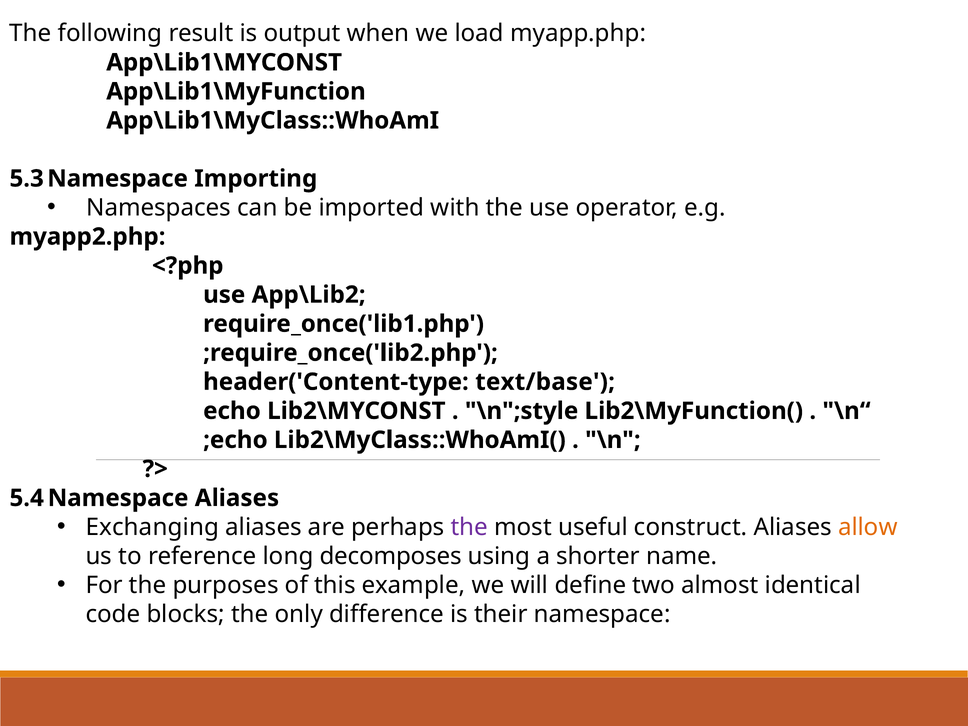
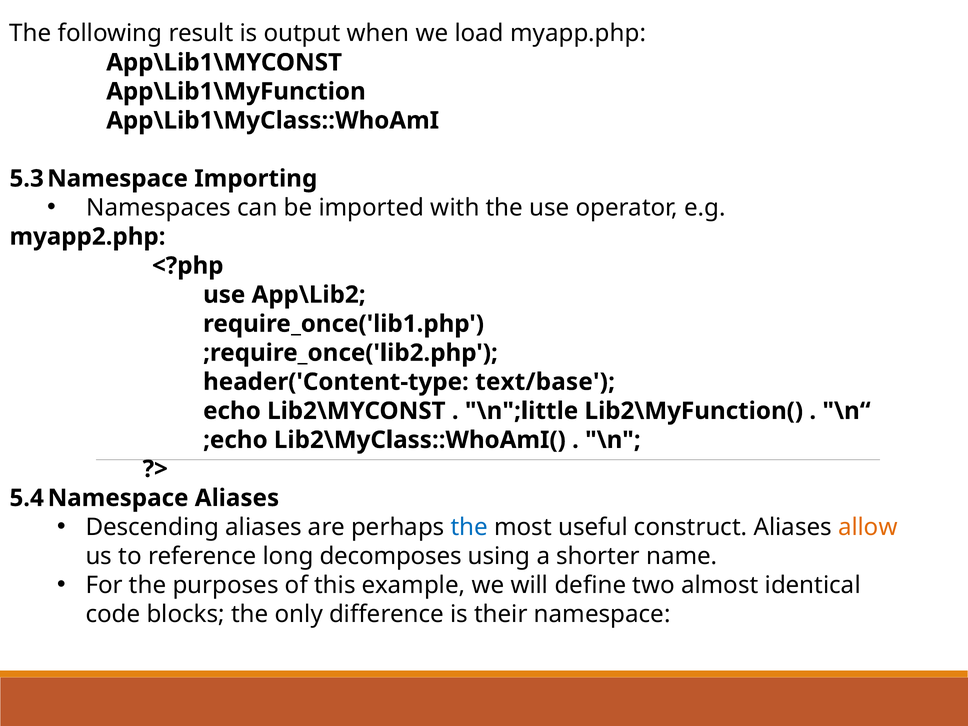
\n";style: \n";style -> \n";little (522, 411)
Exchanging: Exchanging -> Descending (152, 527)
the colour: purple -> blue (469, 527)
